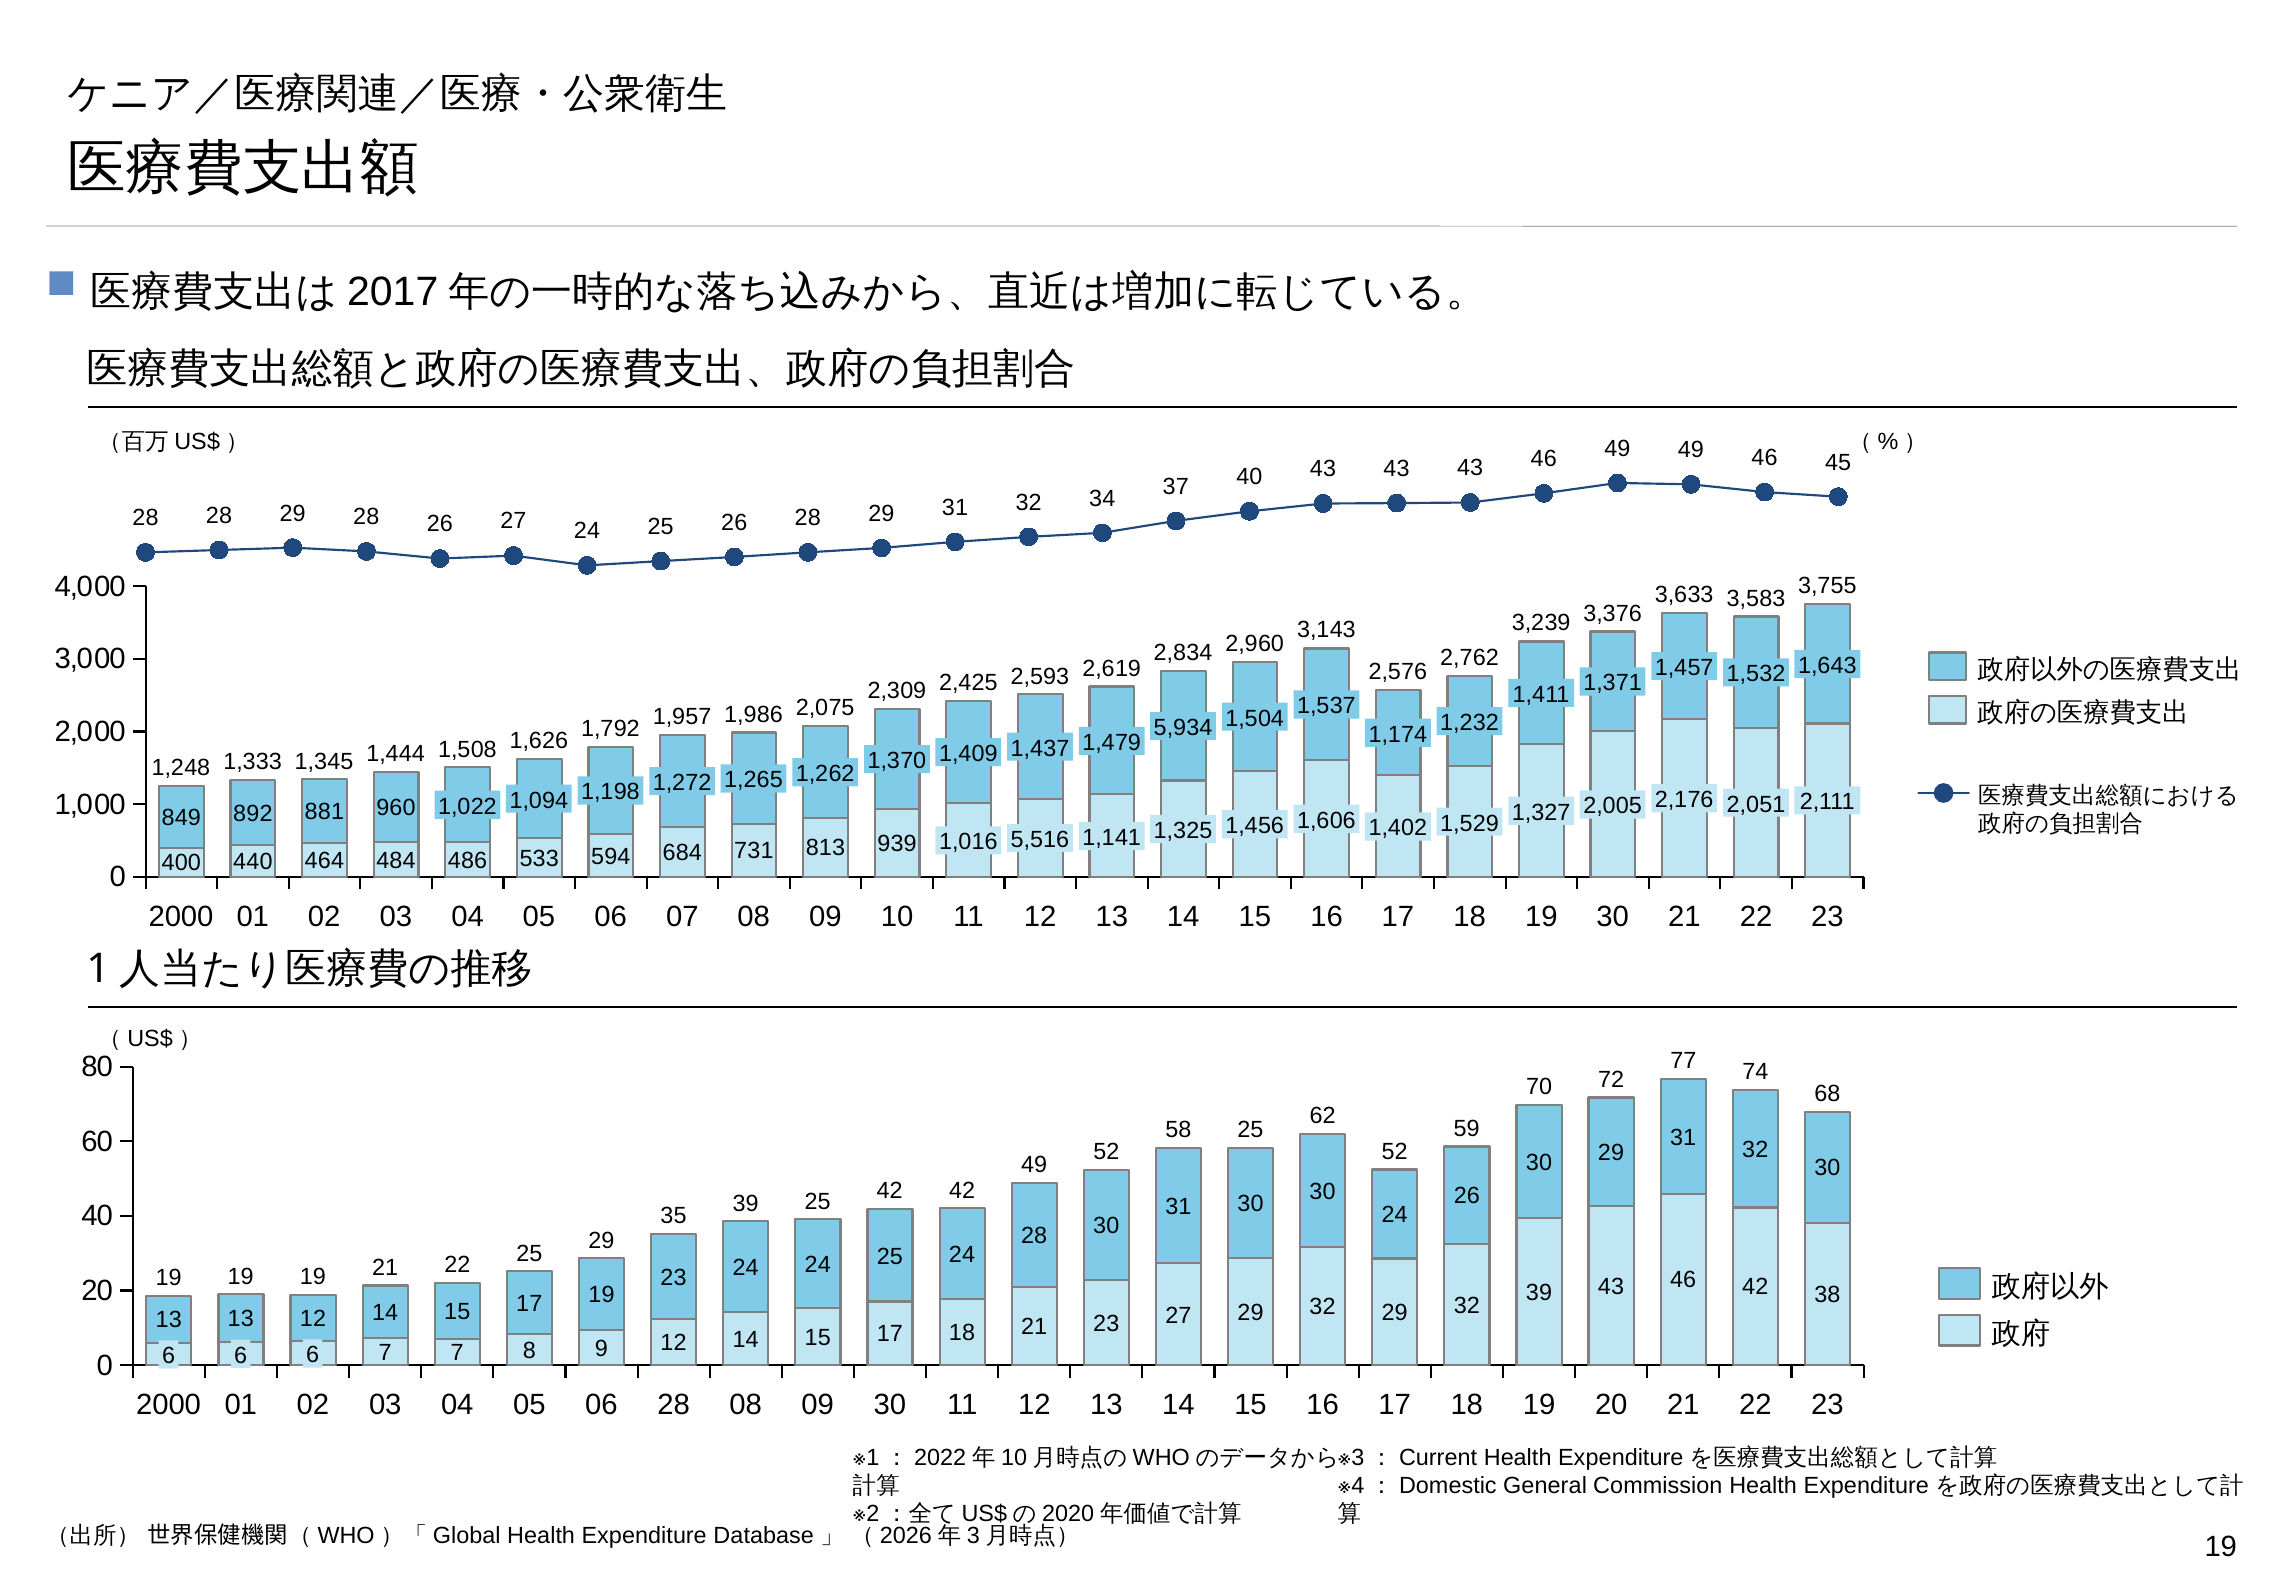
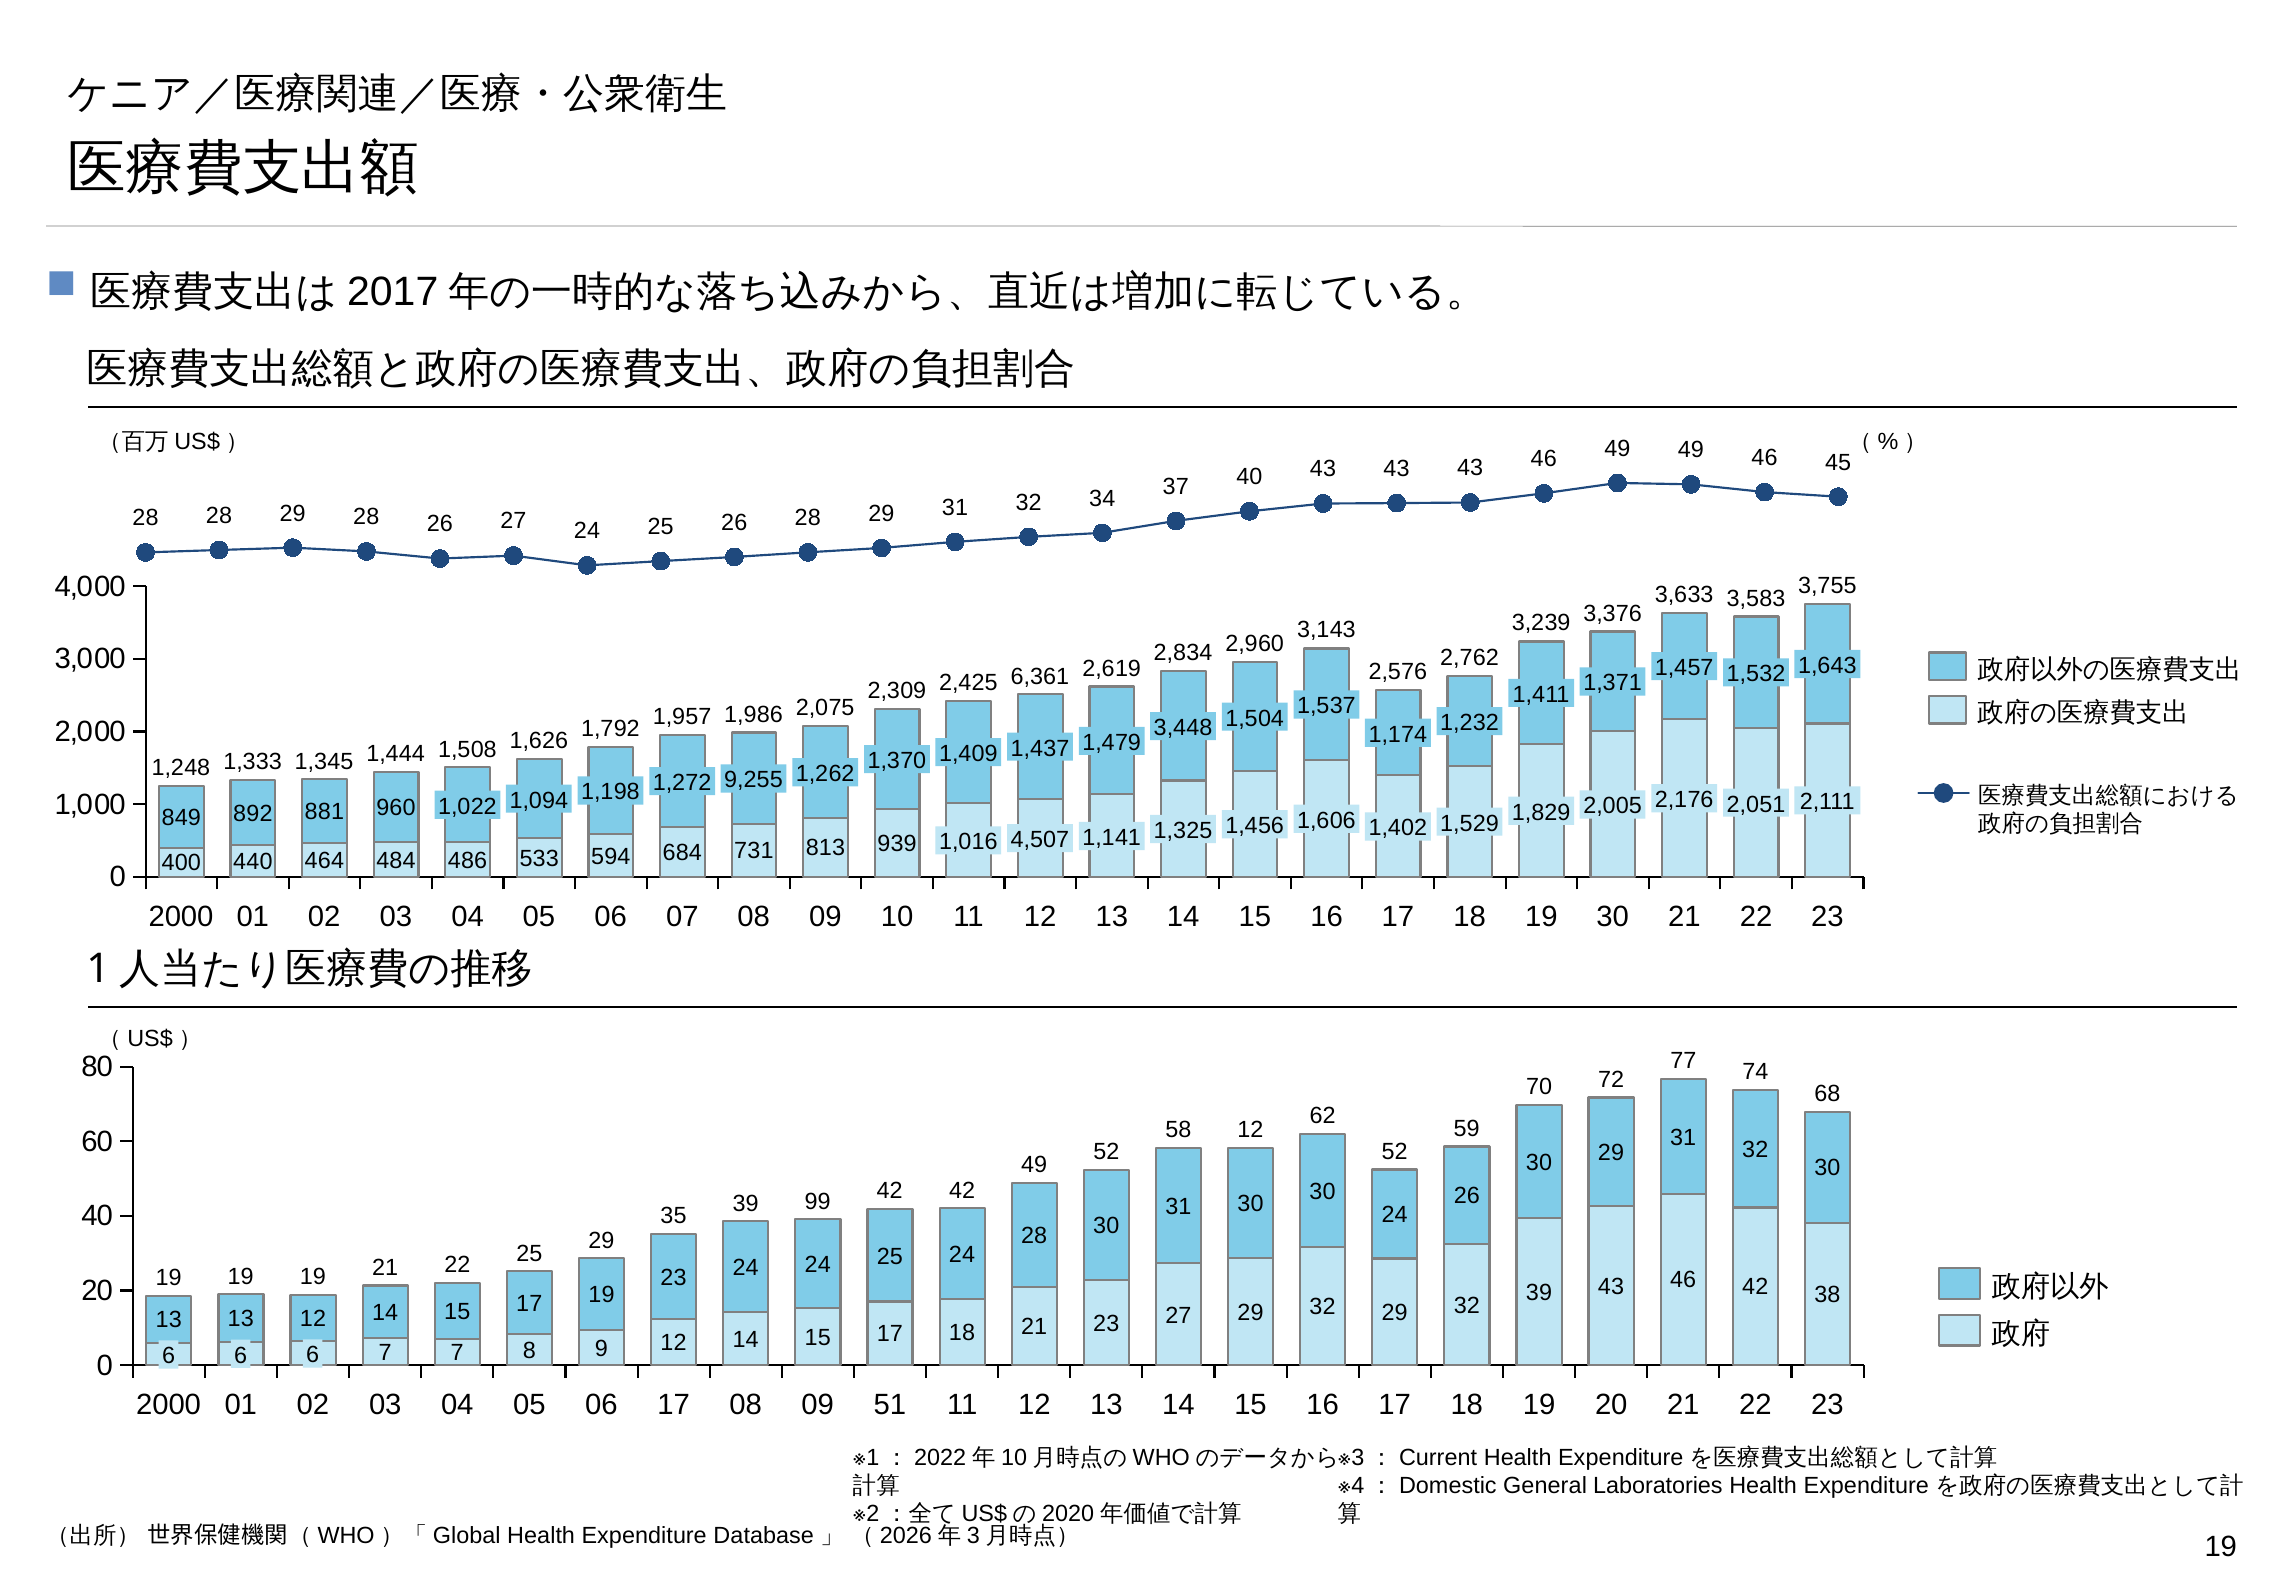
2,593: 2,593 -> 6,361 (1040, 676)
5,934: 5,934 -> 3,448 (1183, 728)
1,265: 1,265 -> 9,255 (753, 780)
1,327: 1,327 -> 1,829 (1541, 812)
5,516: 5,516 -> 4,507 (1040, 840)
58 25: 25 -> 12 (1250, 1129)
39 25: 25 -> 99 (818, 1201)
06 28: 28 -> 17 (674, 1404)
09 30: 30 -> 51 (890, 1404)
Commission: Commission -> Laboratories (1658, 1485)
